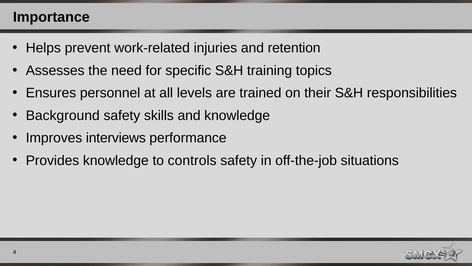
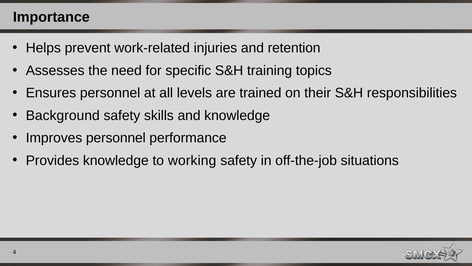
Improves interviews: interviews -> personnel (116, 138)
controls: controls -> working (192, 160)
